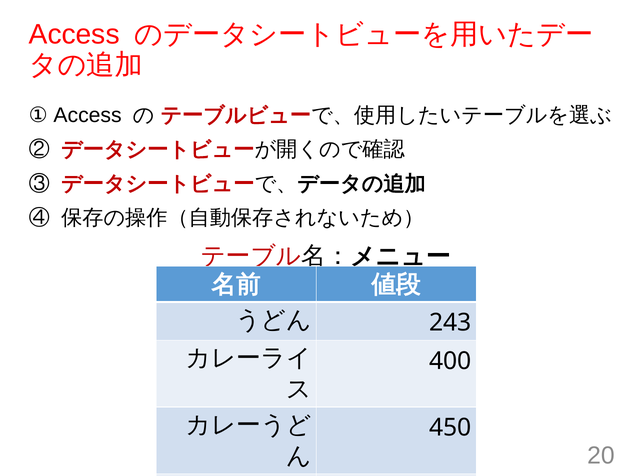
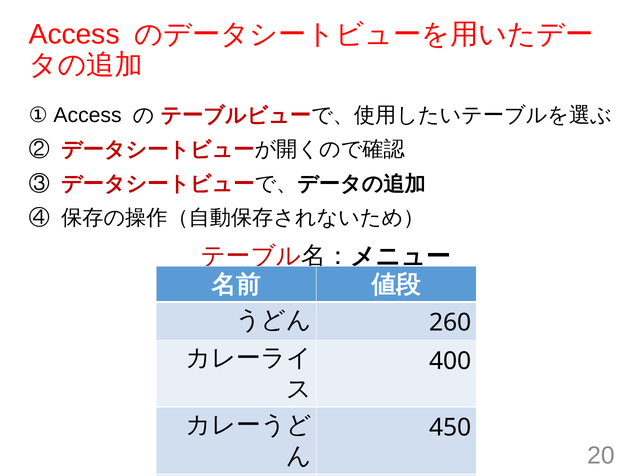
243: 243 -> 260 (450, 323)
